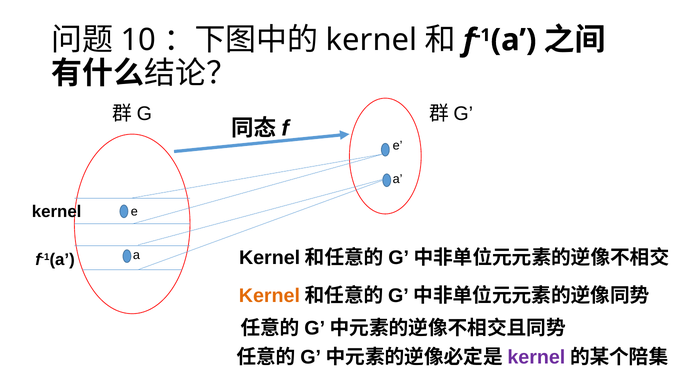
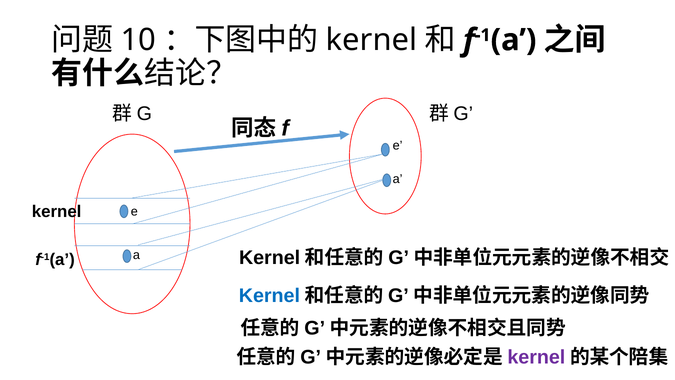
Kernel colour: orange -> blue (269, 295)
